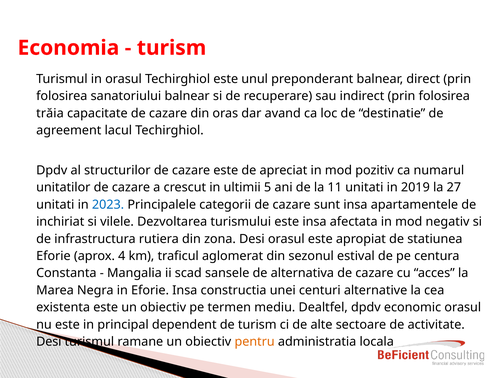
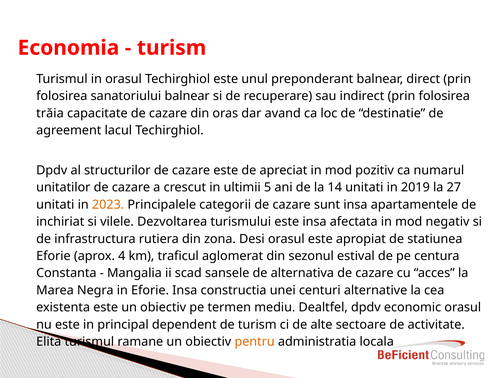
11: 11 -> 14 (335, 187)
2023 colour: blue -> orange (108, 205)
Desi: Desi -> Elita (49, 342)
